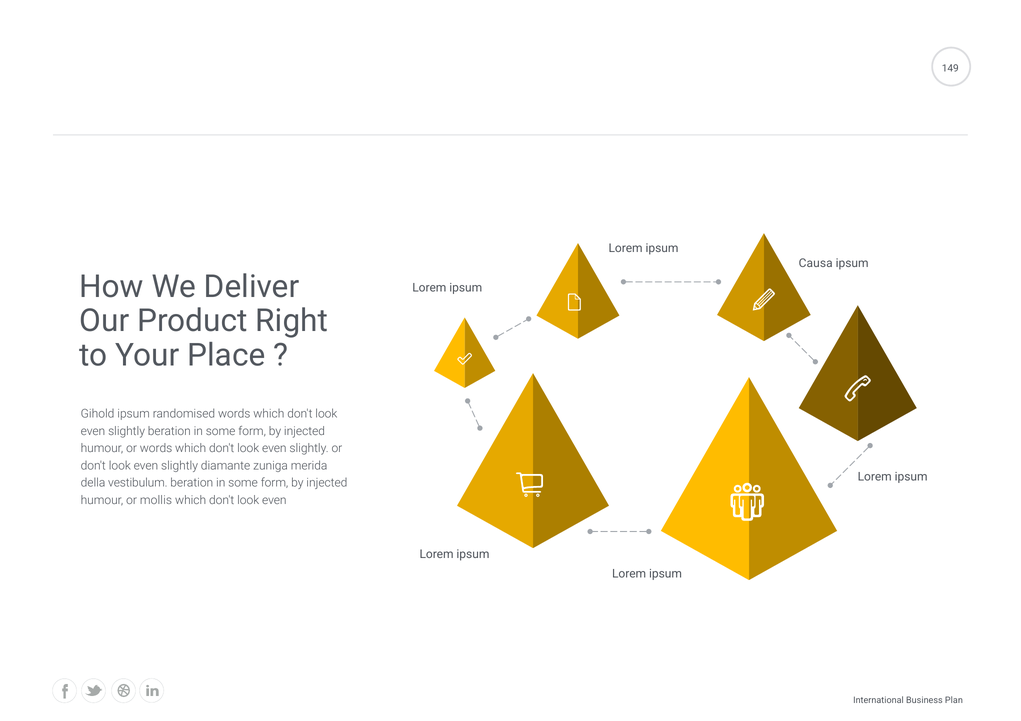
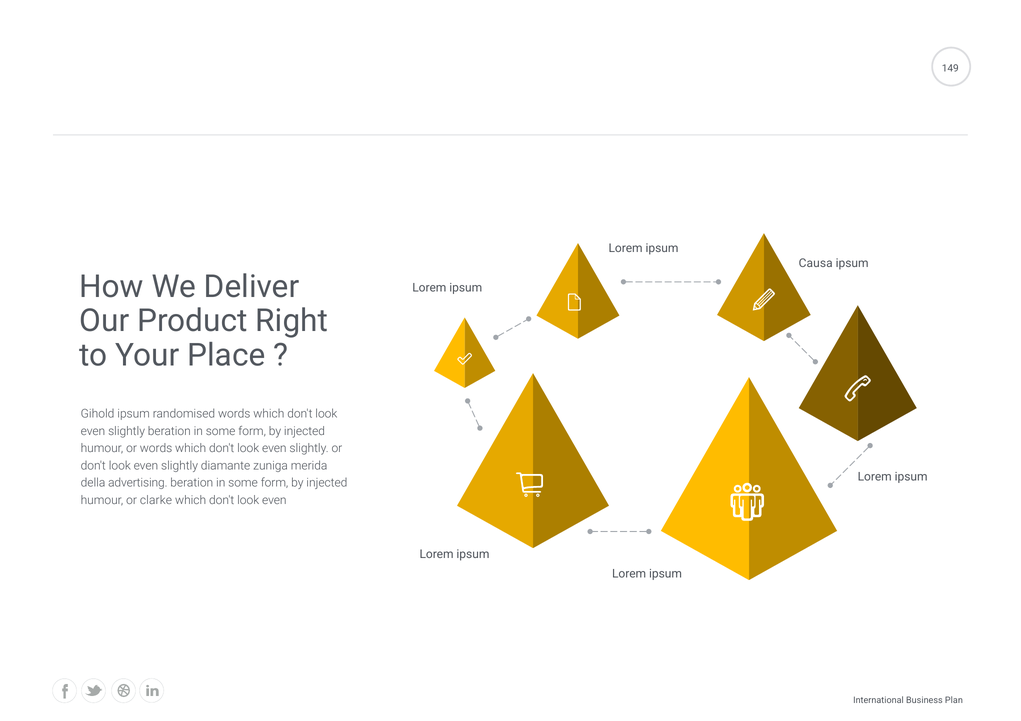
vestibulum: vestibulum -> advertising (138, 483)
mollis: mollis -> clarke (156, 501)
